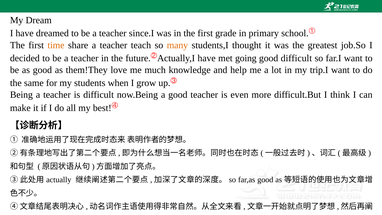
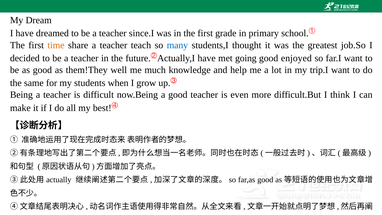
many colour: orange -> blue (177, 45)
good difficult: difficult -> enjoyed (296, 58)
love: love -> well (119, 70)
